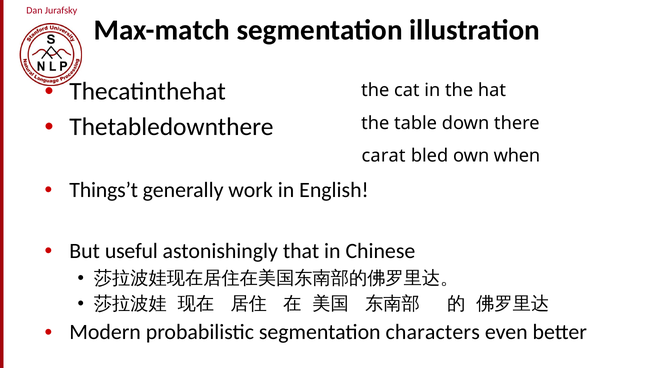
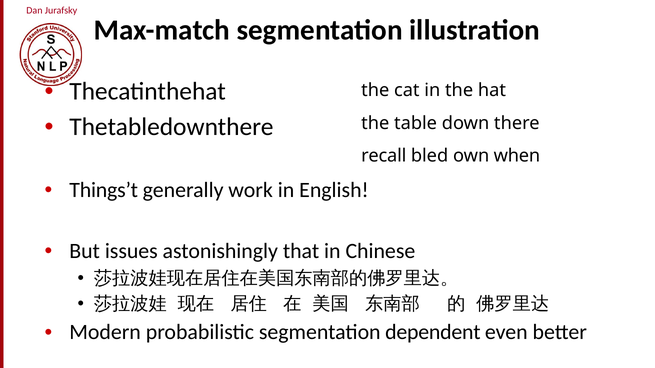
carat: carat -> recall (384, 156)
useful: useful -> issues (131, 251)
characters: characters -> dependent (433, 333)
